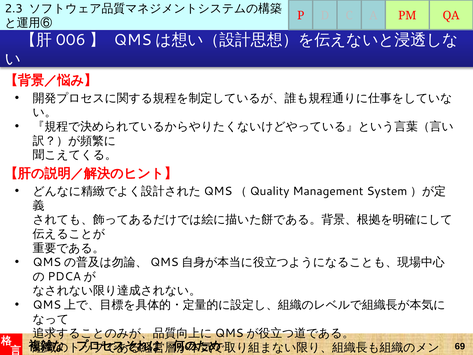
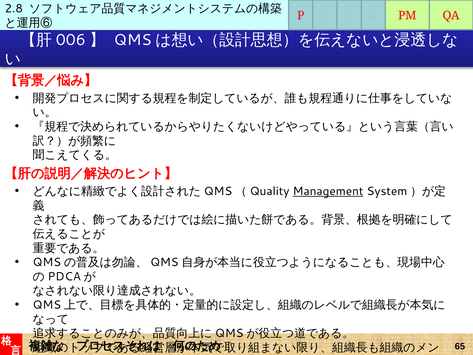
2.3: 2.3 -> 2.8 (14, 9)
Management underline: none -> present (328, 191)
69: 69 -> 65 (460, 346)
